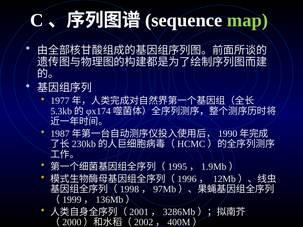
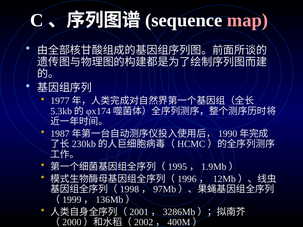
map colour: light green -> pink (247, 20)
